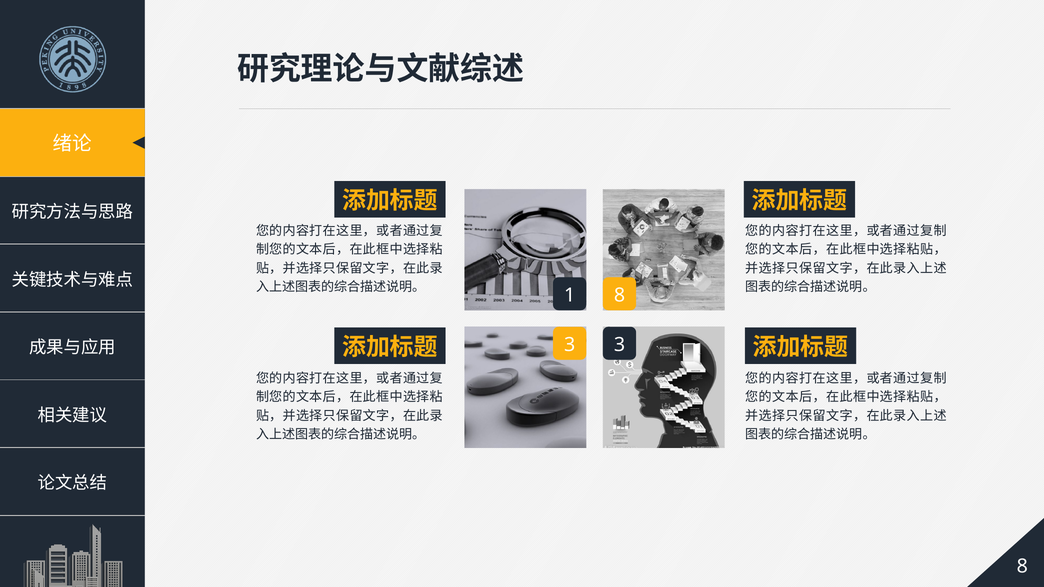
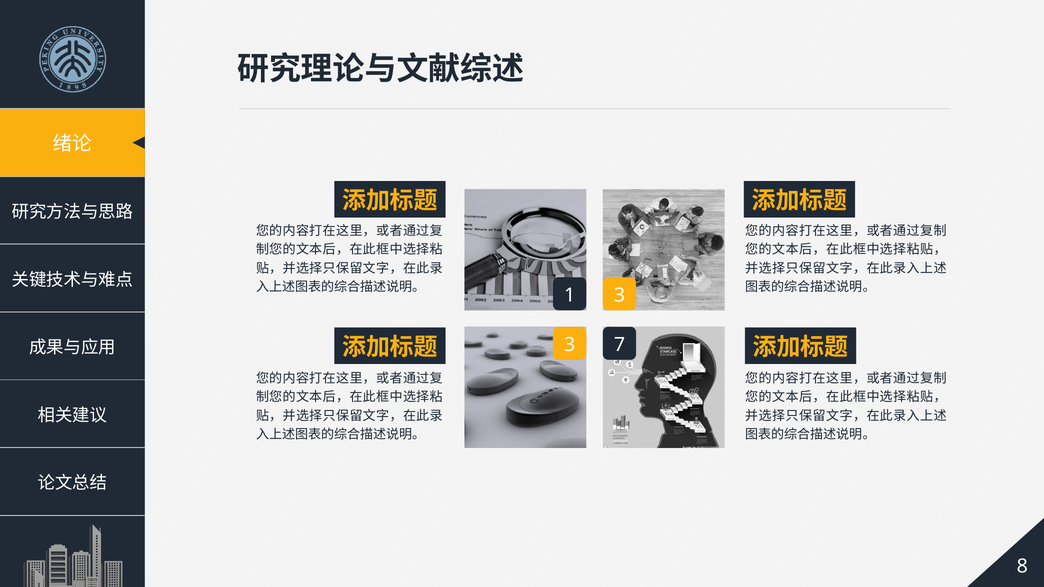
1 8: 8 -> 3 (619, 295)
3 3: 3 -> 7 (619, 345)
